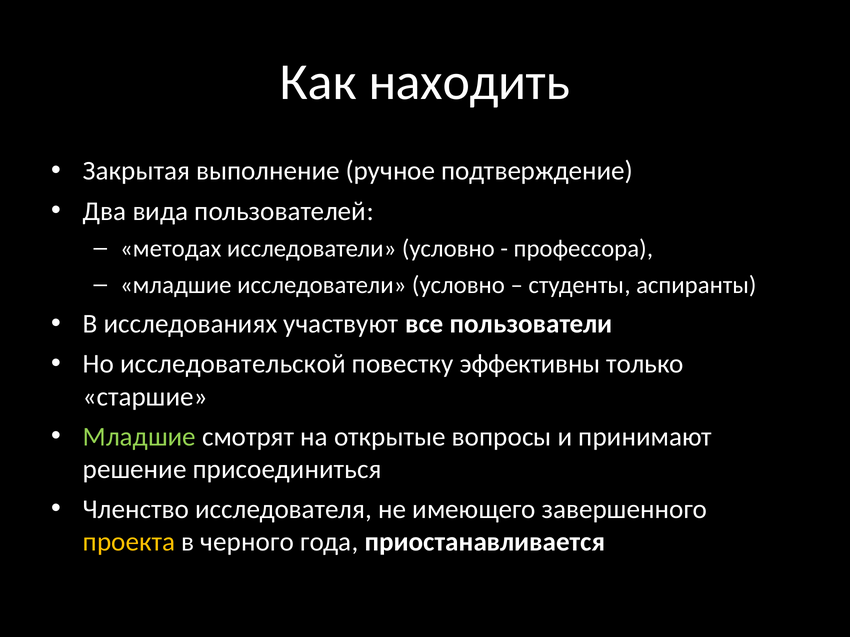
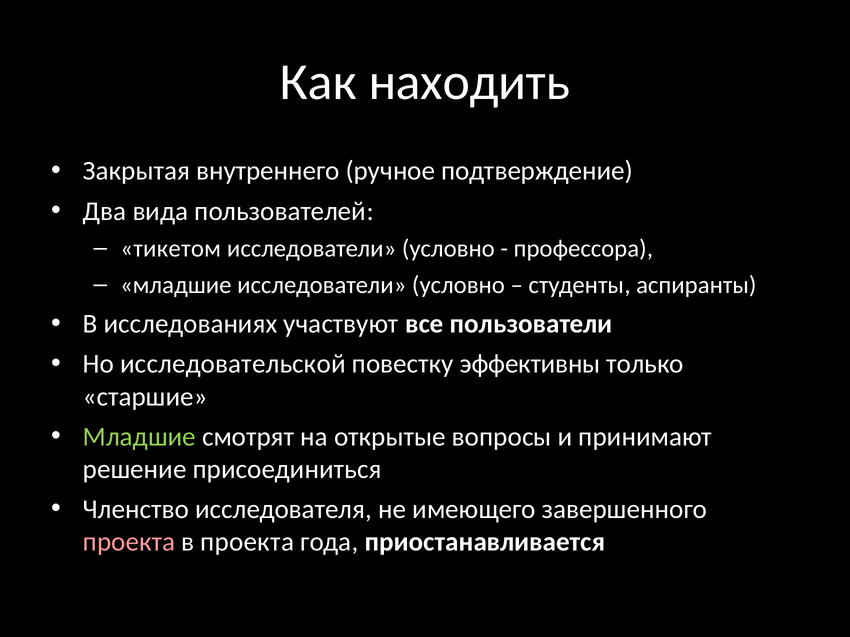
выполнение: выполнение -> внутреннего (268, 171)
методах: методах -> тикетом (171, 249)
проекта colour: yellow -> pink (129, 542)
в черного: черного -> проекта (247, 542)
